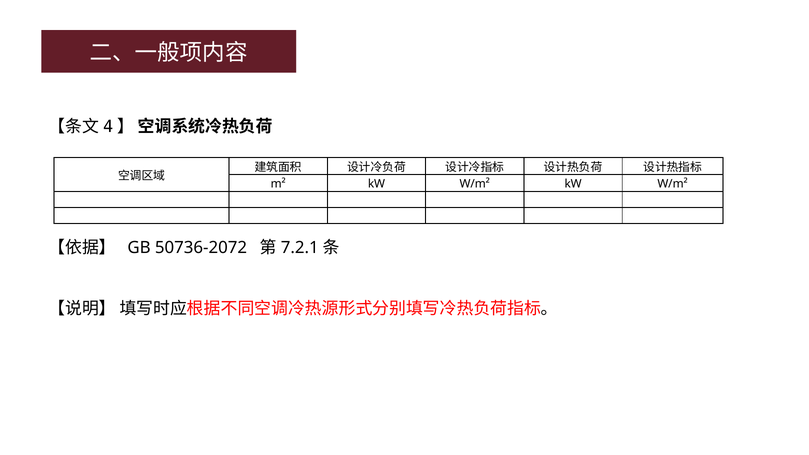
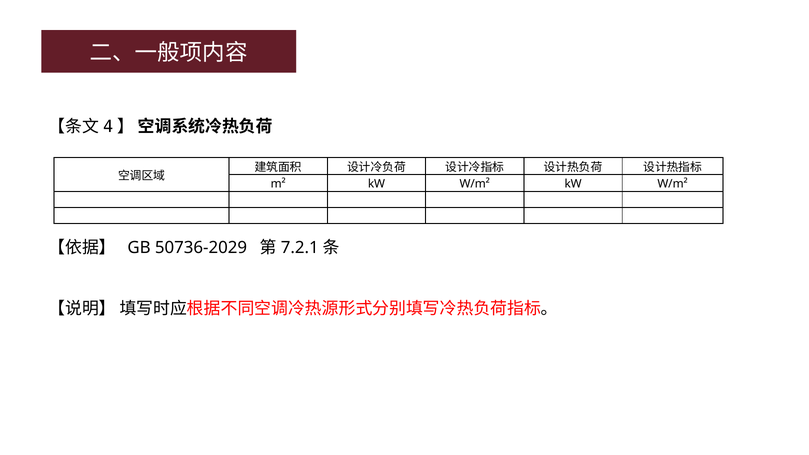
50736-2072: 50736-2072 -> 50736-2029 (201, 248)
